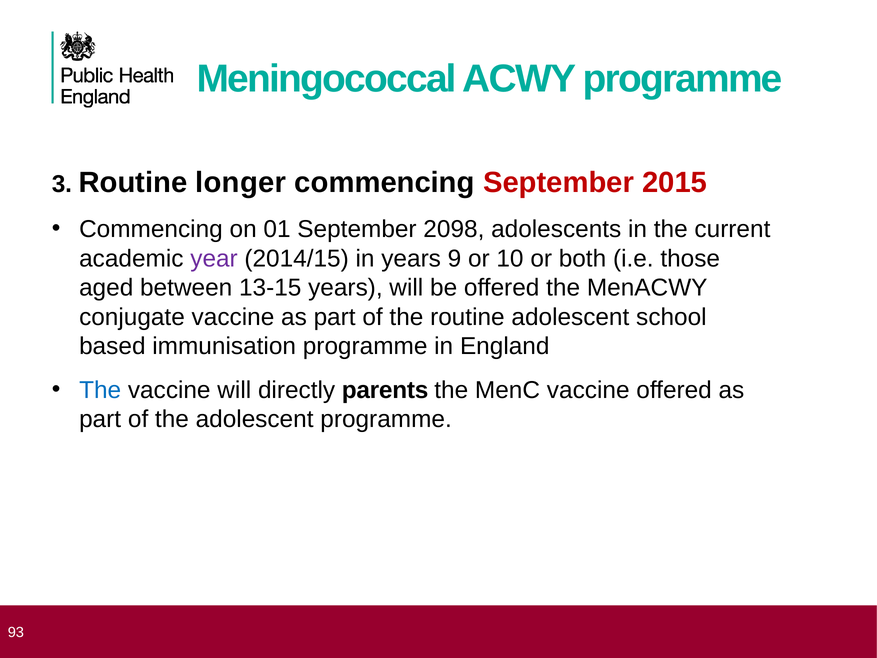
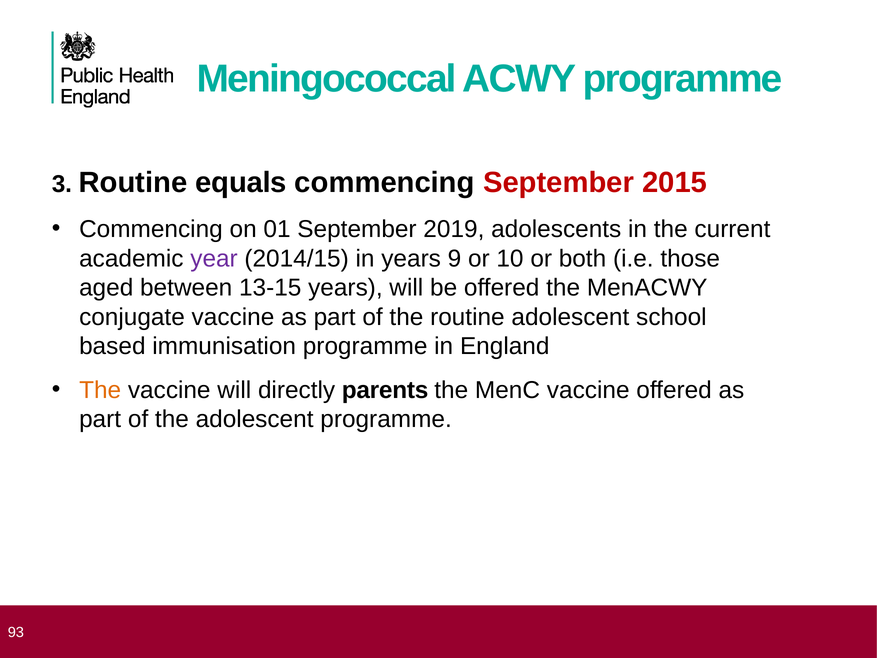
longer: longer -> equals (241, 183)
2098: 2098 -> 2019 (454, 229)
The colour: blue -> orange (100, 390)
